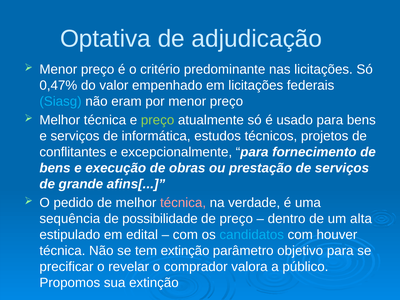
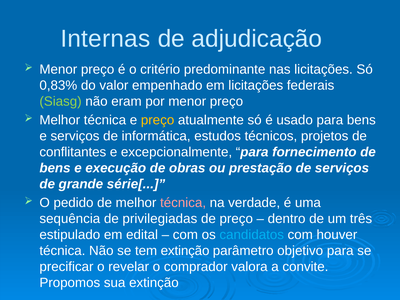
Optativa: Optativa -> Internas (105, 39)
0,47%: 0,47% -> 0,83% (58, 86)
Siasg colour: light blue -> light green (61, 102)
preço colour: light green -> yellow (158, 120)
afins[: afins[ -> série[ (136, 184)
possibilidade: possibilidade -> privilegiadas (160, 219)
alta: alta -> três (361, 219)
público: público -> convite (305, 267)
